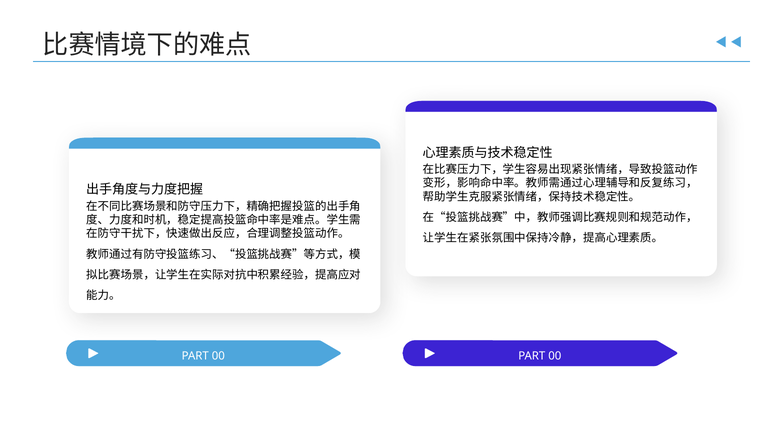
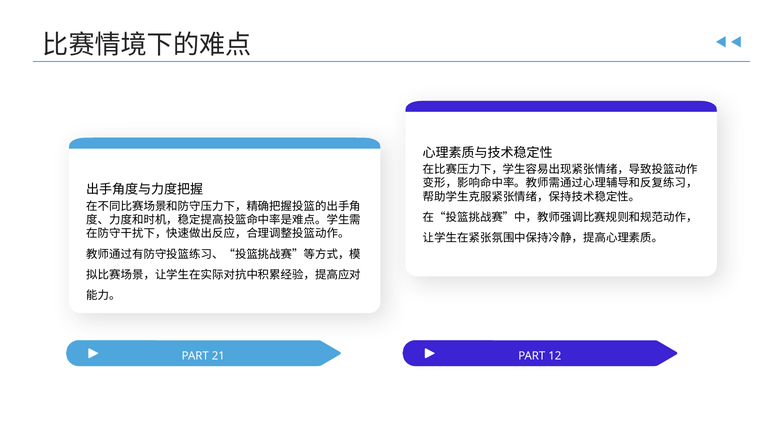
00: 00 -> 21 (218, 356)
00: 00 -> 12 (555, 356)
